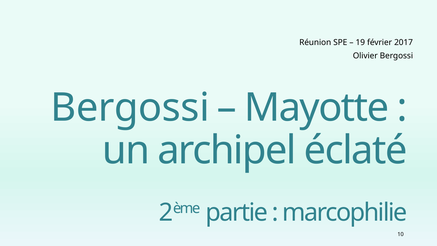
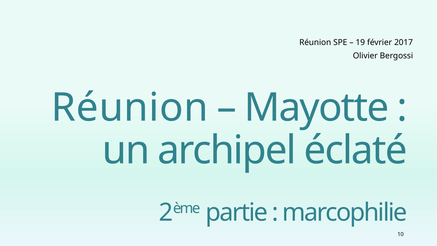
Bergossi: Bergossi -> Réunion (130, 108)
